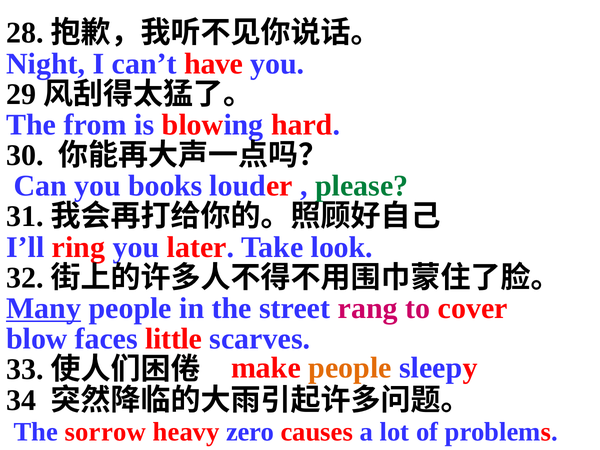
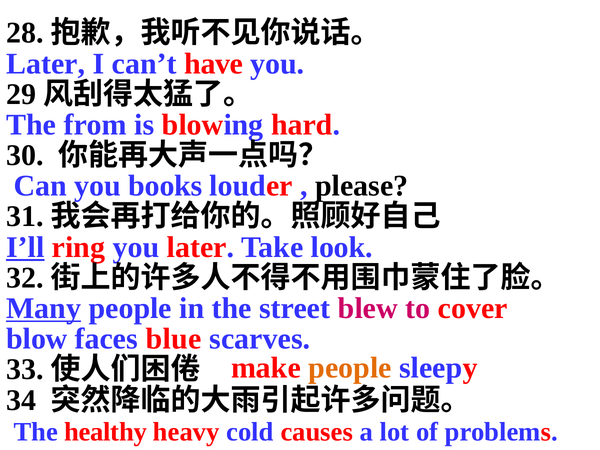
Night: Night -> Later (46, 64)
please colour: green -> black (362, 186)
I’ll underline: none -> present (25, 247)
rang: rang -> blew (368, 308)
little: little -> blue (174, 339)
sorrow: sorrow -> healthy (106, 432)
zero: zero -> cold (250, 432)
